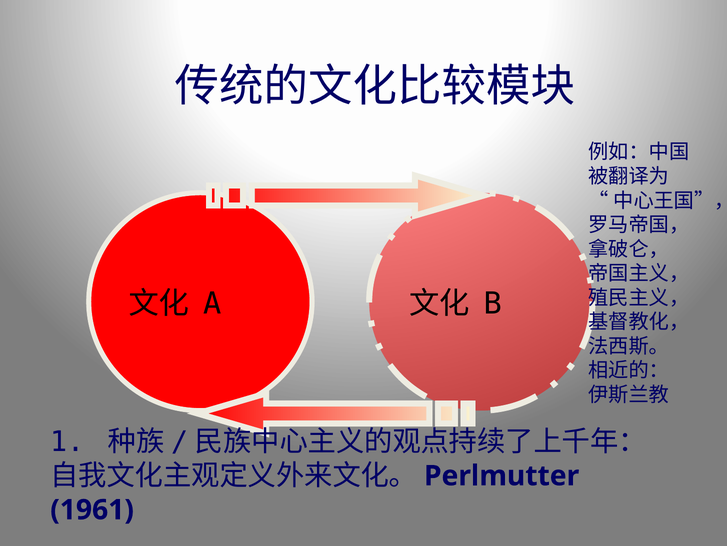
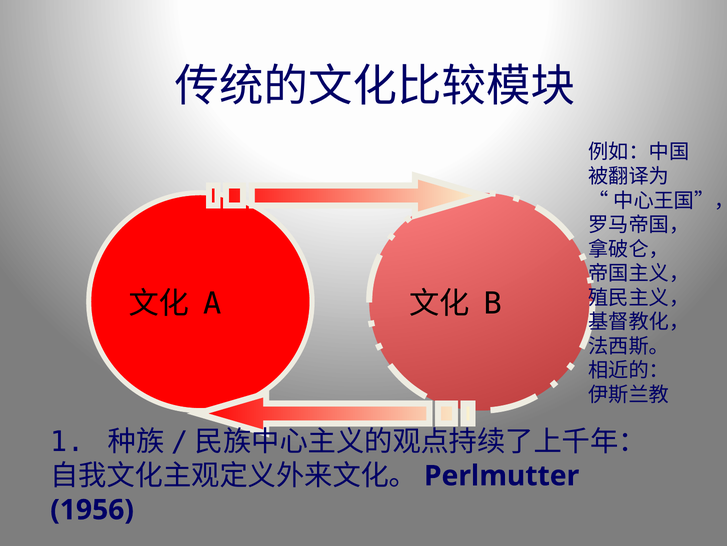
1961: 1961 -> 1956 (92, 509)
